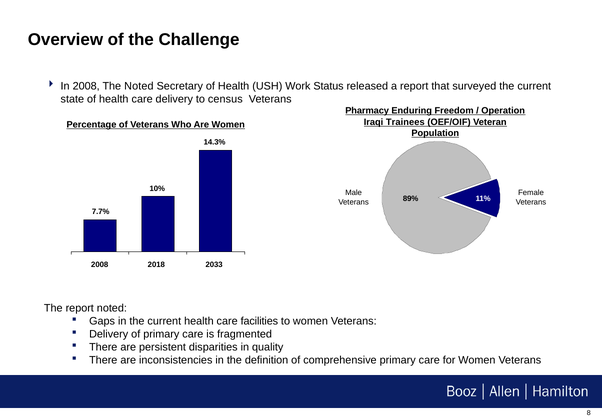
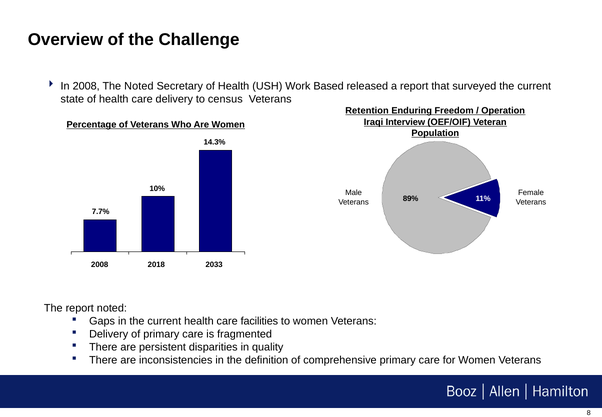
Status: Status -> Based (329, 86)
Pharmacy: Pharmacy -> Retention (367, 111)
Trainees: Trainees -> Interview (405, 122)
